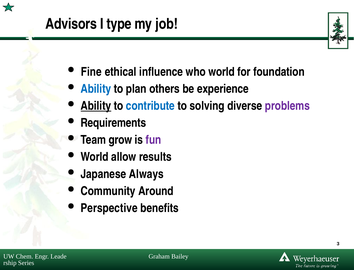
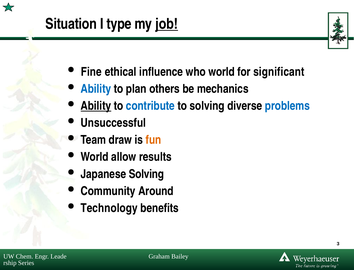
Advisors: Advisors -> Situation (71, 24)
job underline: none -> present (167, 24)
foundation: foundation -> significant (279, 72)
experience: experience -> mechanics (223, 89)
problems colour: purple -> blue (287, 106)
Requirements: Requirements -> Unsuccessful (113, 123)
grow: grow -> draw (120, 140)
fun colour: purple -> orange (153, 140)
Japanese Always: Always -> Solving (146, 174)
Perspective: Perspective -> Technology (109, 208)
